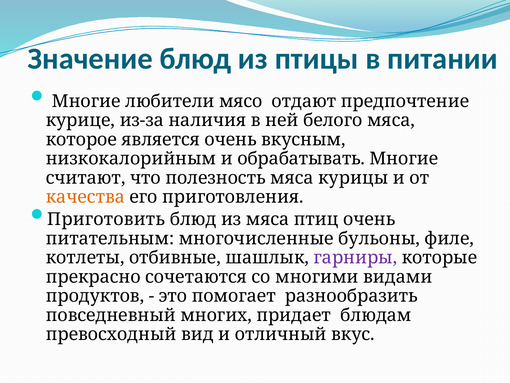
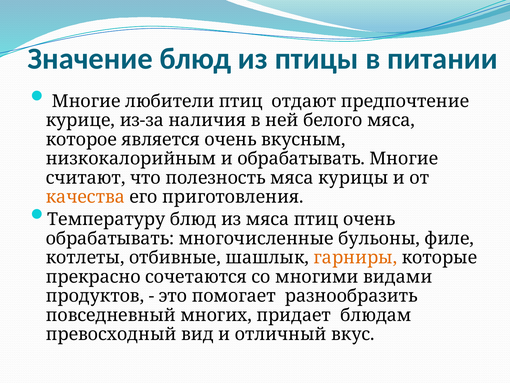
любители мясо: мясо -> птиц (241, 101)
Приготовить: Приготовить -> Температуру (106, 219)
питательным: питательным -> обрабатывать (110, 238)
гарниры colour: purple -> orange (355, 257)
